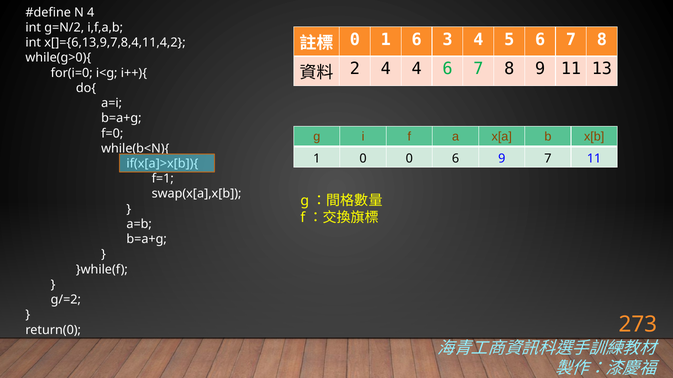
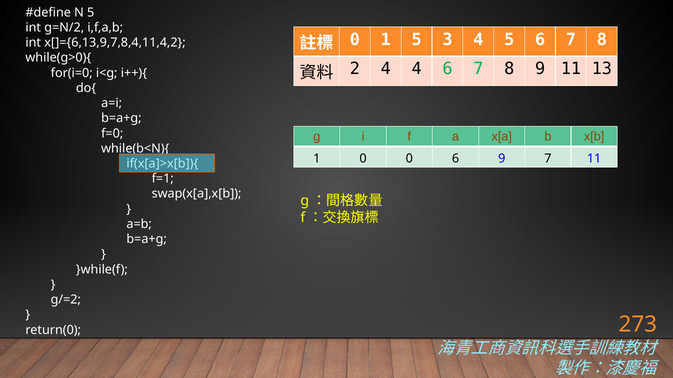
N 4: 4 -> 5 (91, 12)
1 6: 6 -> 5 (417, 40)
